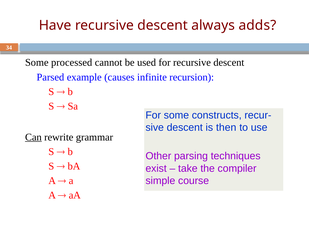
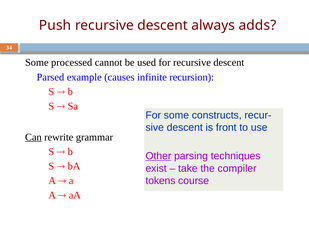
Have: Have -> Push (55, 25)
then: then -> front (226, 127)
Other underline: none -> present (158, 156)
simple: simple -> tokens (160, 181)
